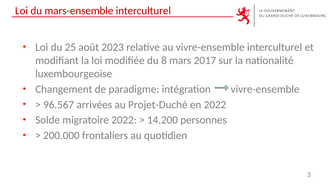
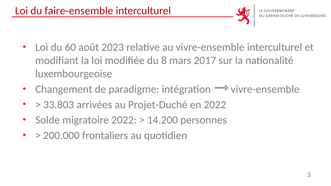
mars-ensemble: mars-ensemble -> faire-ensemble (79, 11)
25: 25 -> 60 (70, 47)
96.567: 96.567 -> 33.803 (59, 105)
